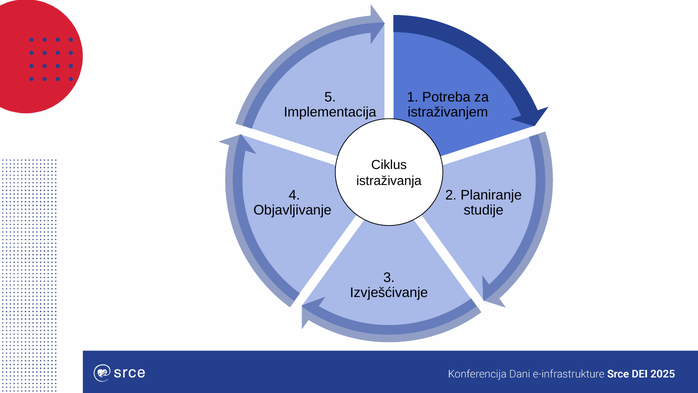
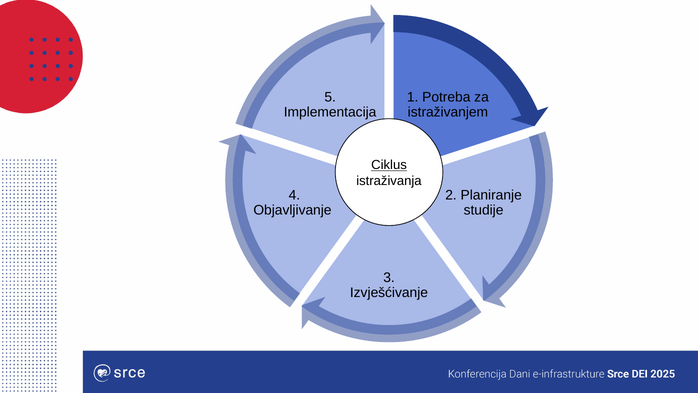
Ciklus underline: none -> present (389, 165)
